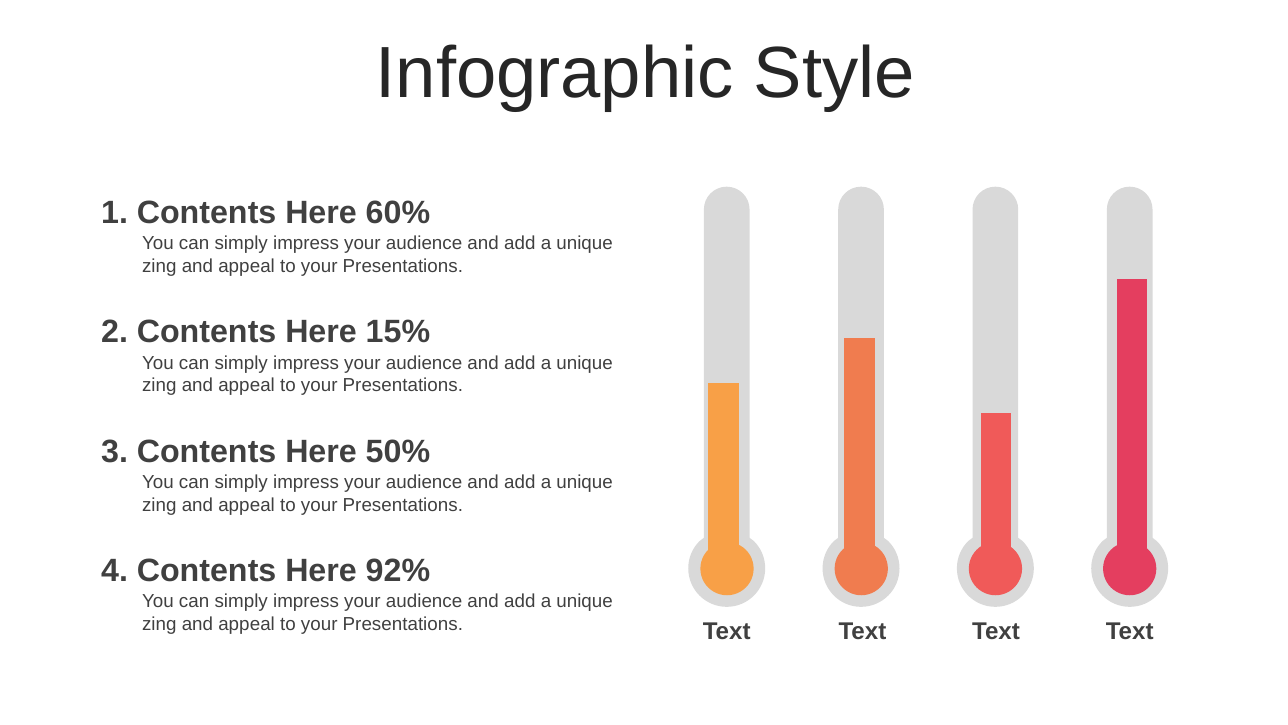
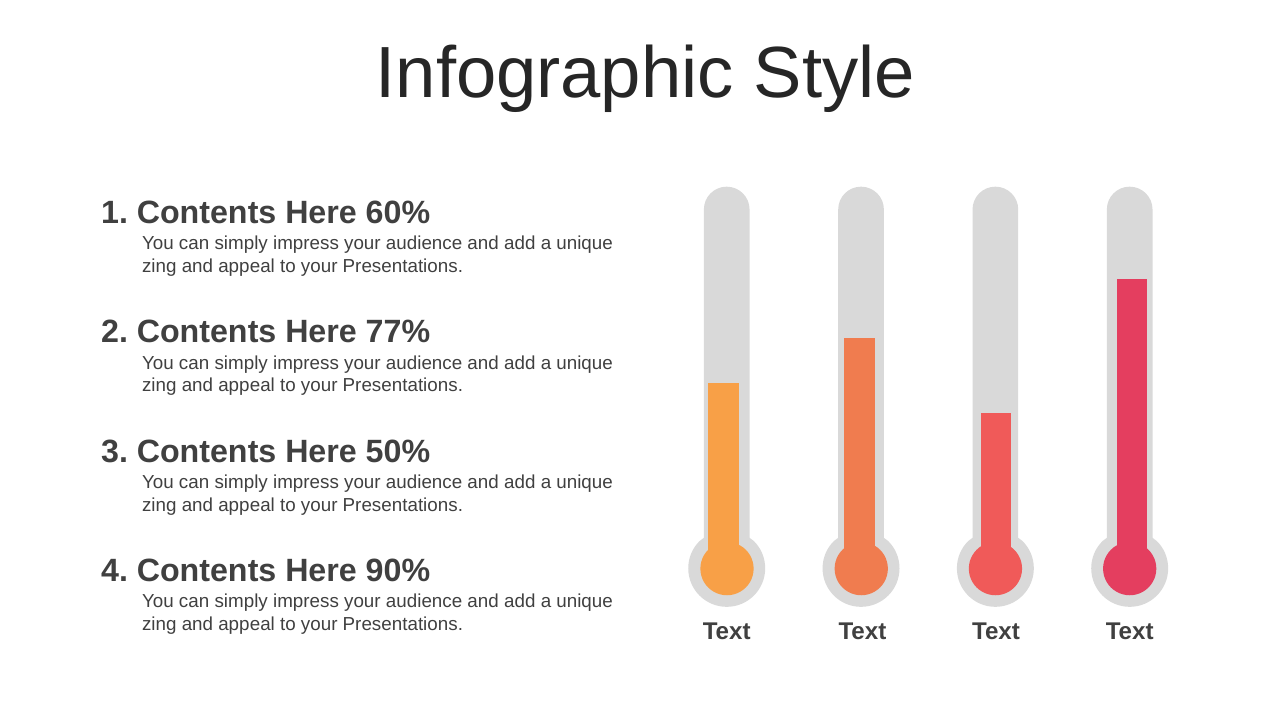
15%: 15% -> 77% (398, 332)
92%: 92% -> 90% (398, 570)
